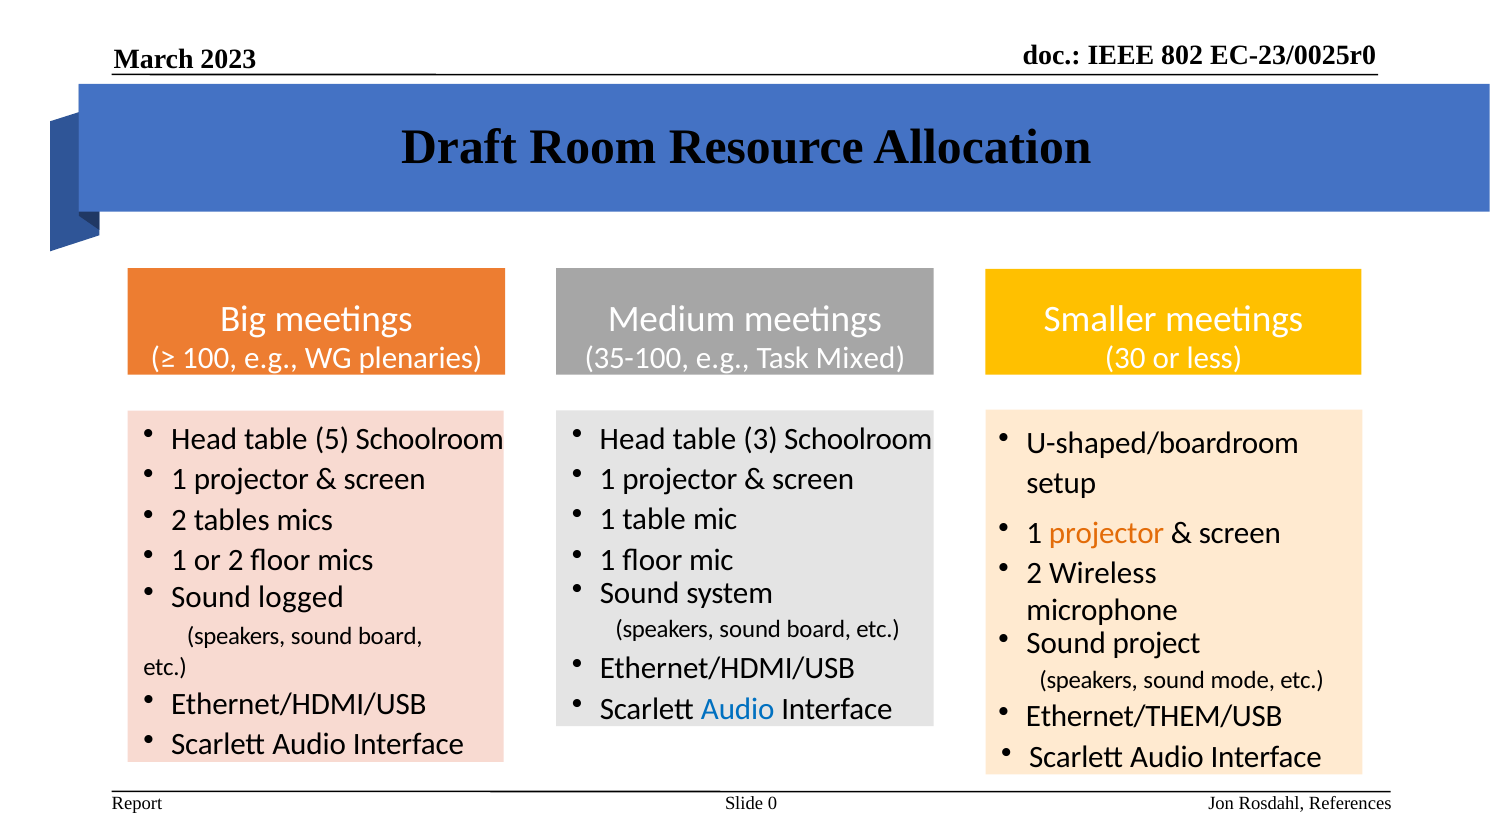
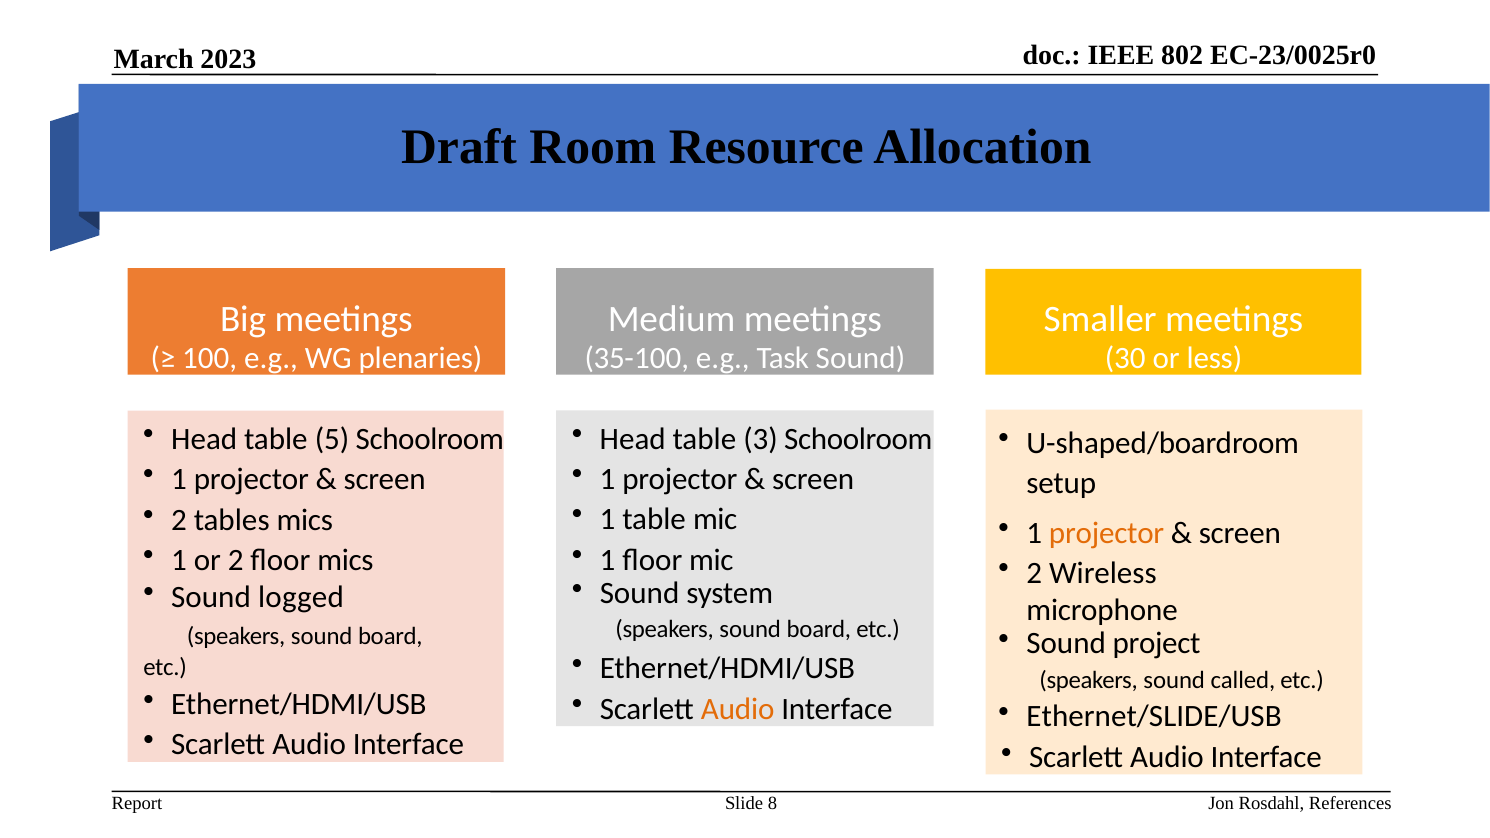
Task Mixed: Mixed -> Sound (860, 358)
mode: mode -> called (1243, 680)
Audio colour: blue -> orange (738, 709)
Ethernet/THEM/USB: Ethernet/THEM/USB -> Ethernet/SLIDE/USB (1154, 717)
0: 0 -> 8 (773, 804)
